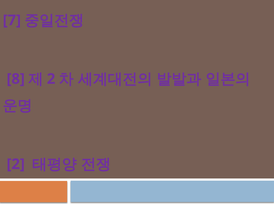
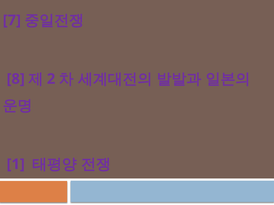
2: 2 -> 1 (16, 165)
